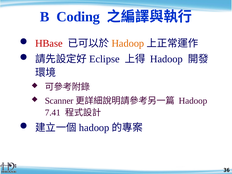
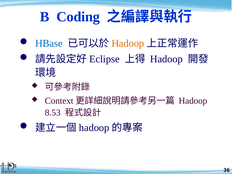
HBase colour: red -> blue (49, 43)
Scanner: Scanner -> Context (59, 101)
7.41: 7.41 -> 8.53 (53, 113)
